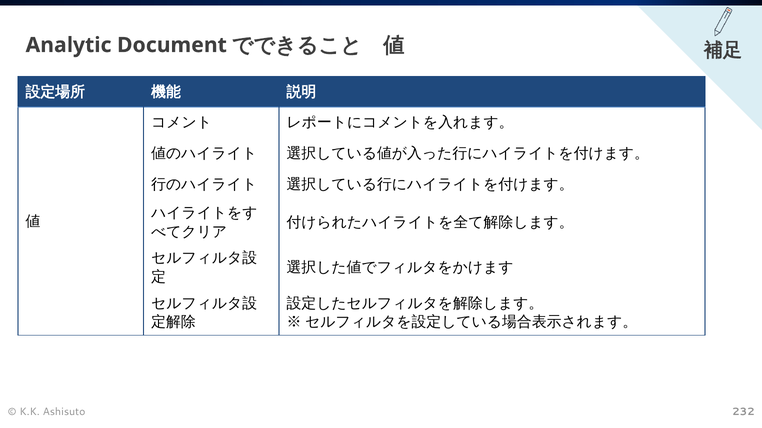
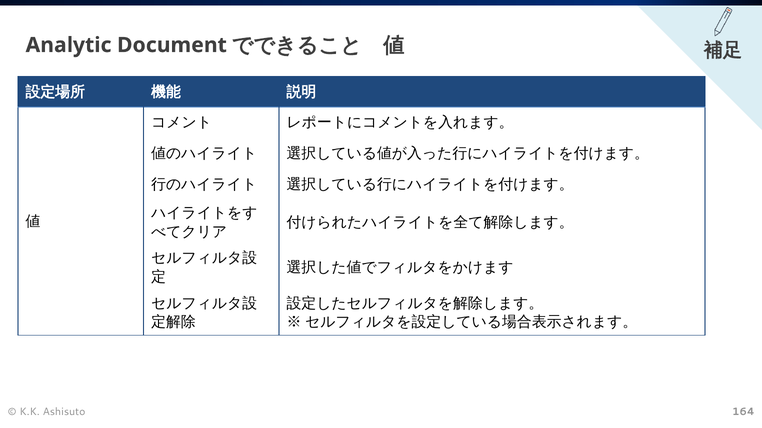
232: 232 -> 164 (743, 412)
